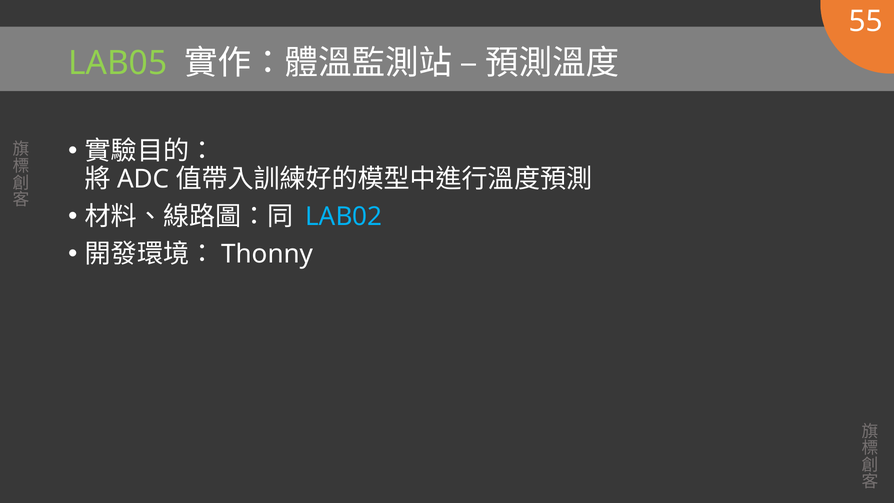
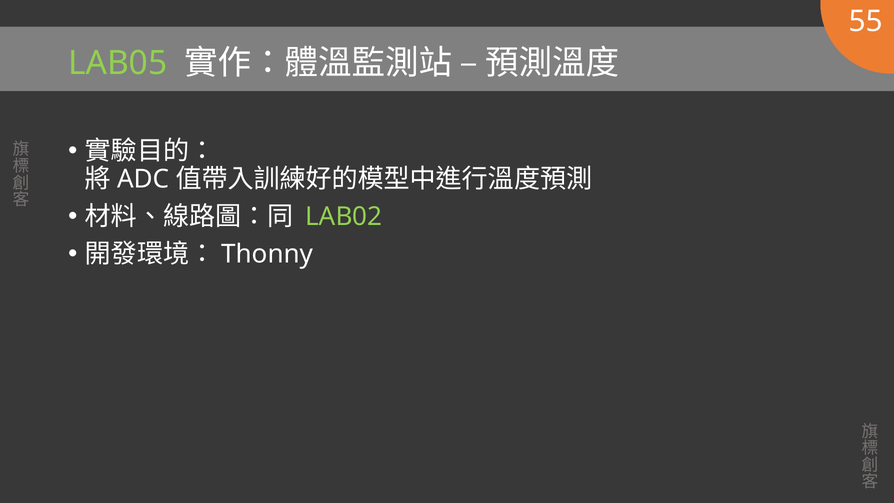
LAB02 colour: light blue -> light green (344, 217)
